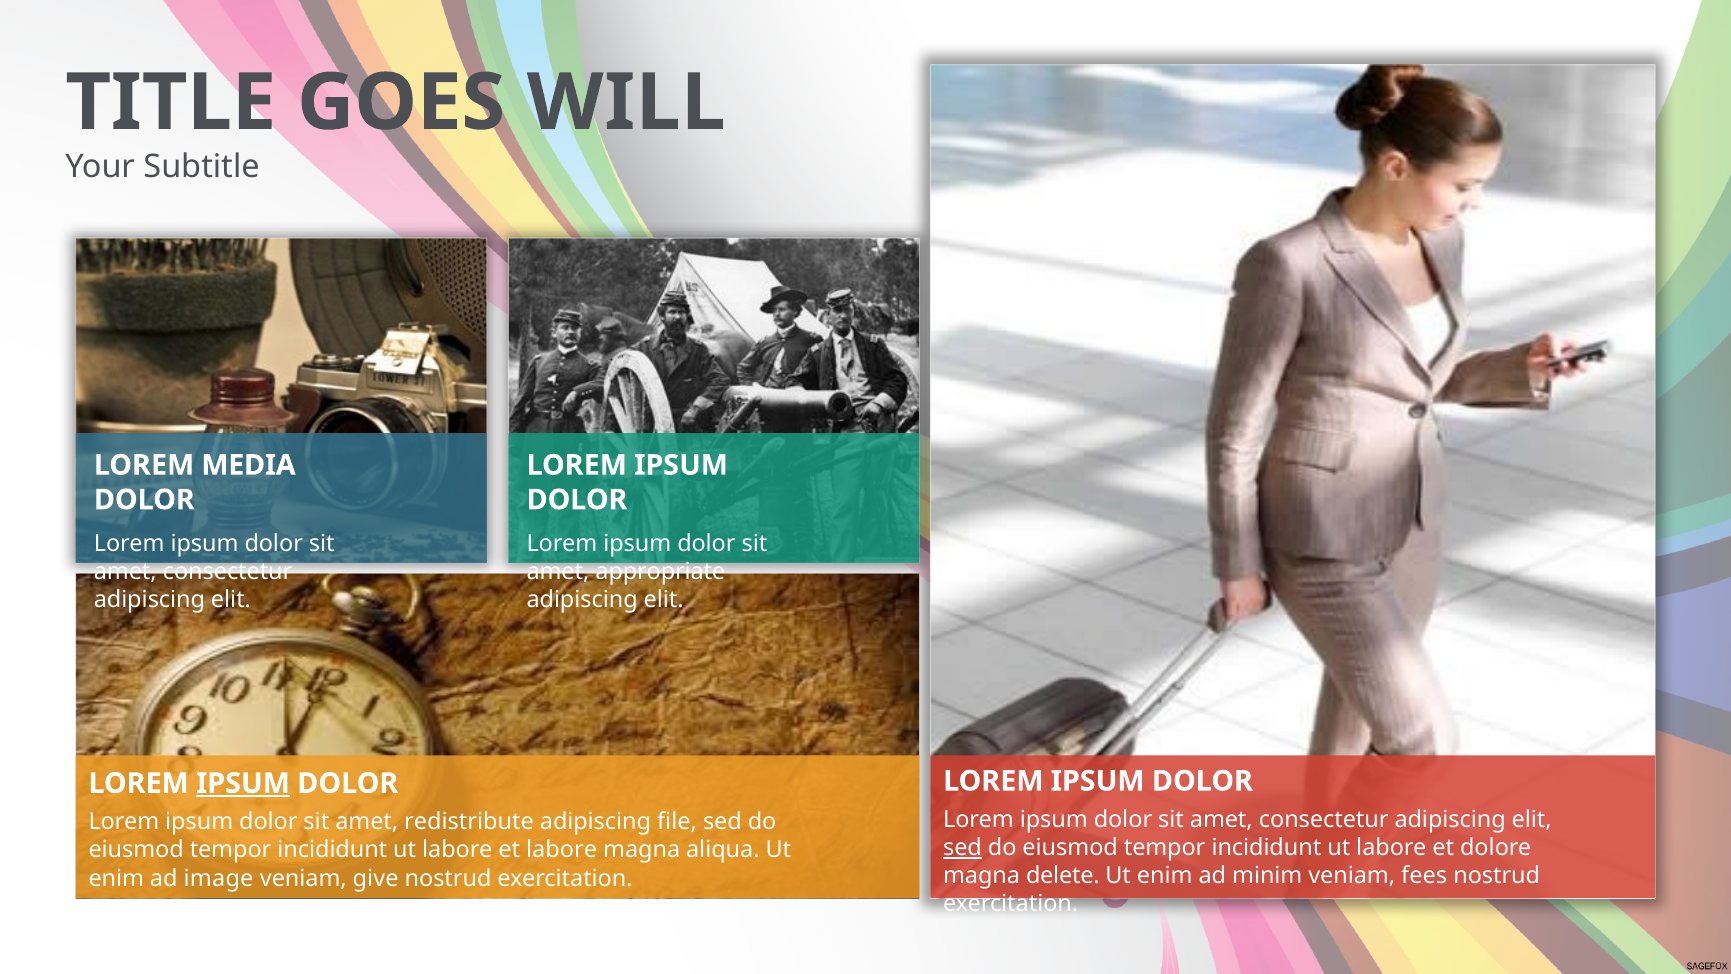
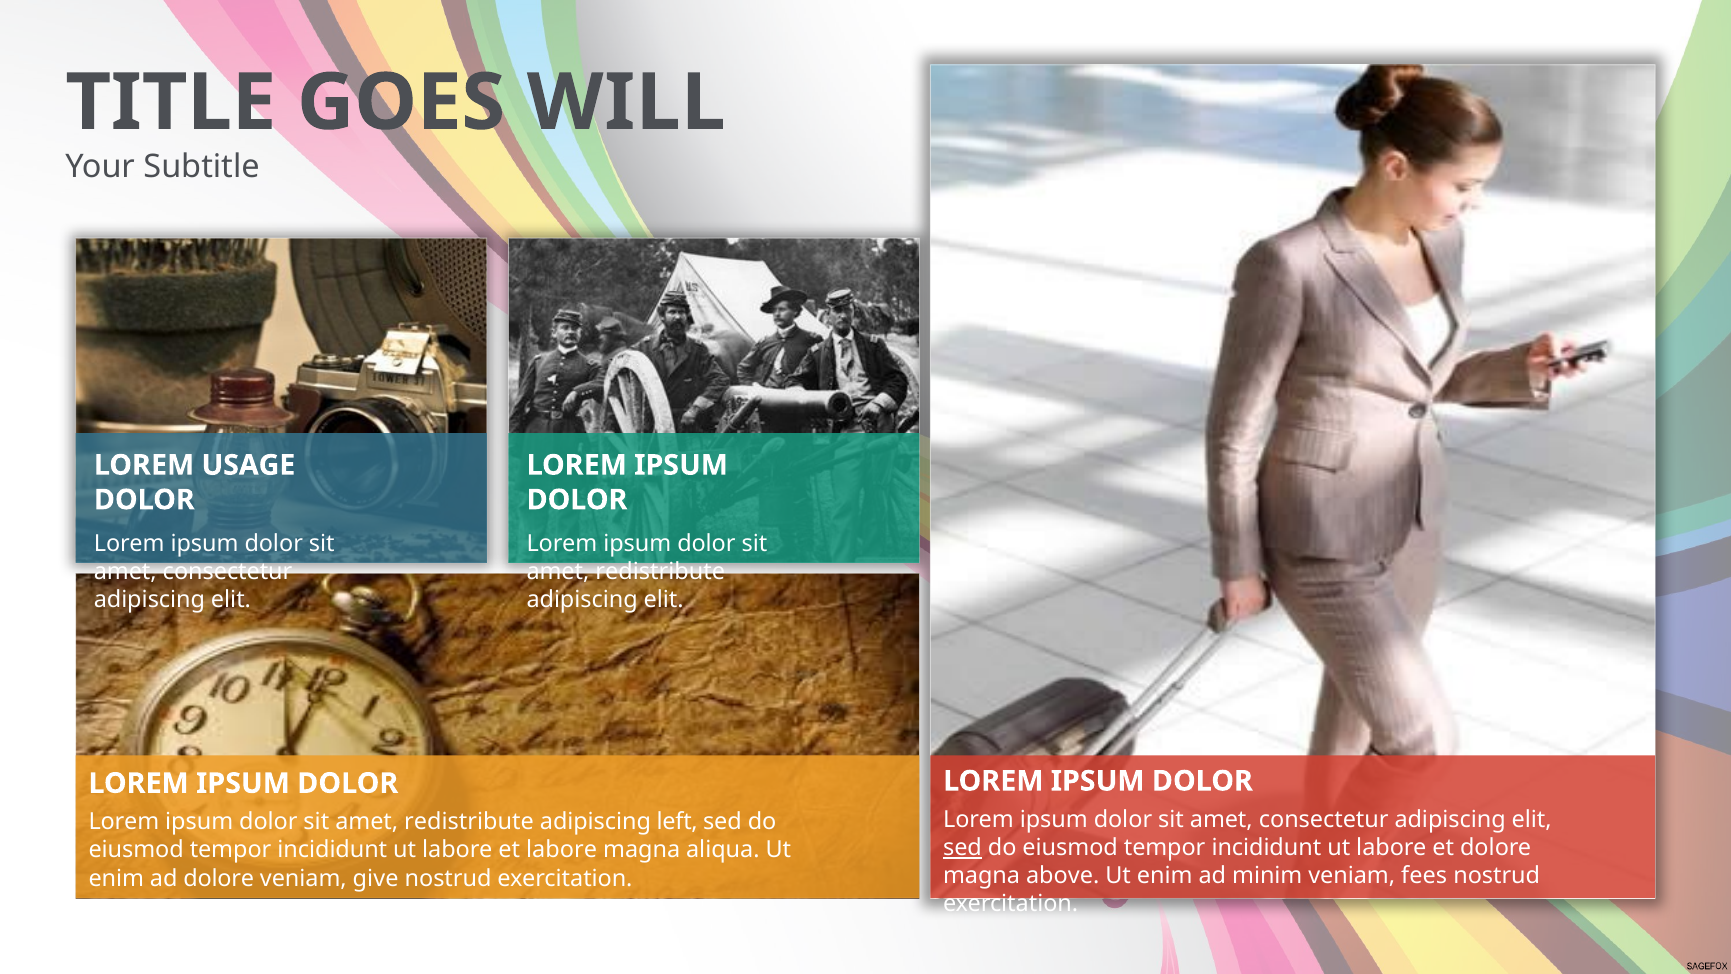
MEDIA: MEDIA -> USAGE (248, 465)
appropriate: appropriate -> redistribute (660, 571)
IPSUM underline: present -> none (243, 783)
file: file -> left (677, 822)
delete: delete -> above (1063, 876)
ad image: image -> dolore (219, 878)
